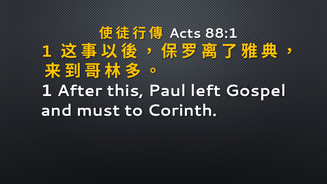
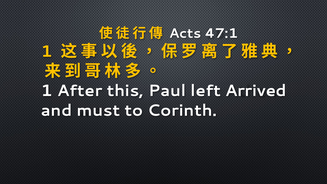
88:1: 88:1 -> 47:1 (222, 33)
Gospel: Gospel -> Arrived (256, 91)
